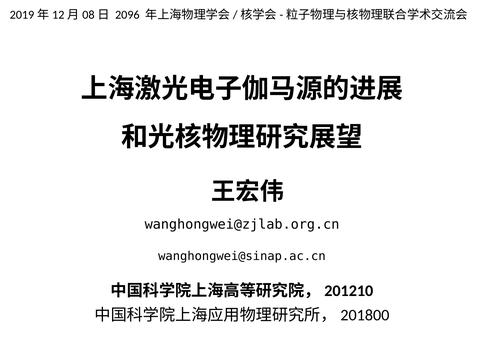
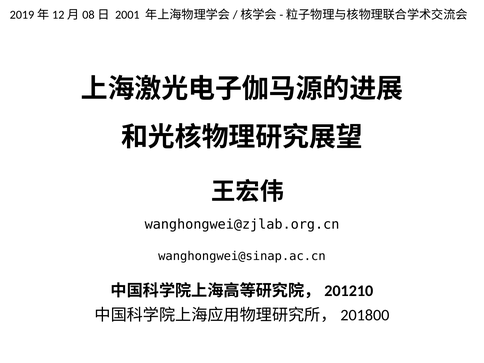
2096: 2096 -> 2001 (127, 15)
